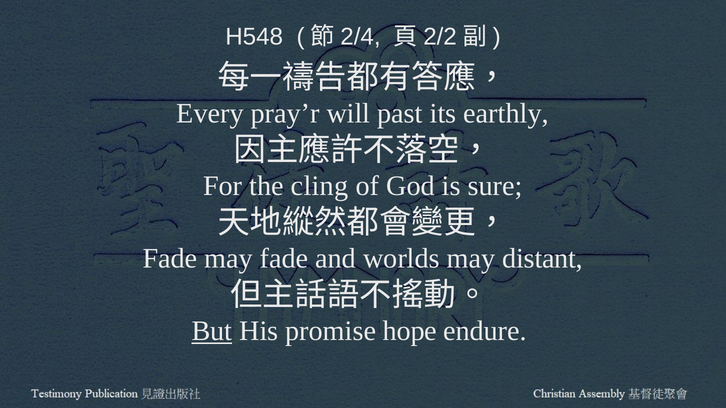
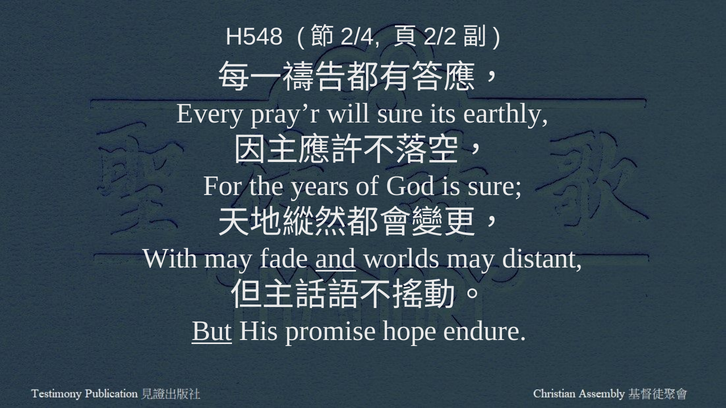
will past: past -> sure (400, 114)
cling: cling -> years (320, 186)
Fade: Fade -> With (170, 259)
and underline: none -> present (336, 259)
